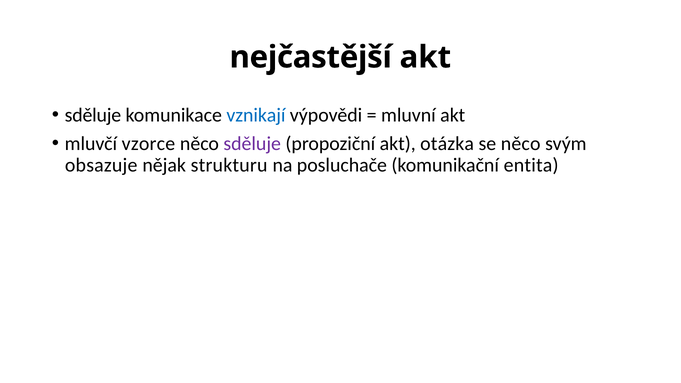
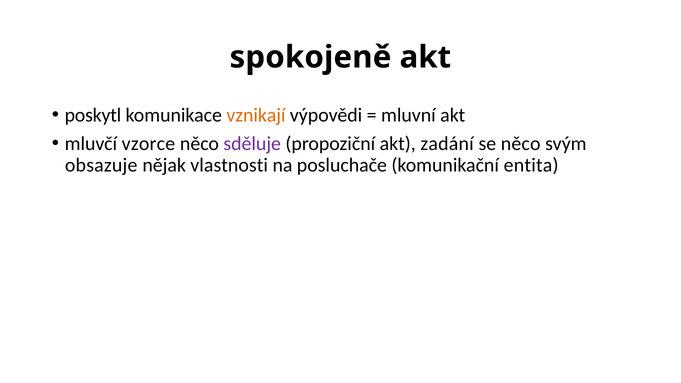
nejčastější: nejčastější -> spokojeně (310, 57)
sděluje: sděluje -> poskytl (93, 115)
vznikají colour: blue -> orange (256, 115)
otázka: otázka -> zadání (447, 144)
strukturu: strukturu -> vlastnosti (229, 165)
